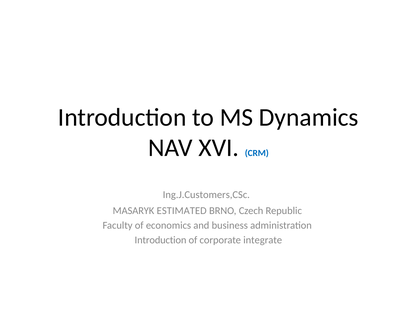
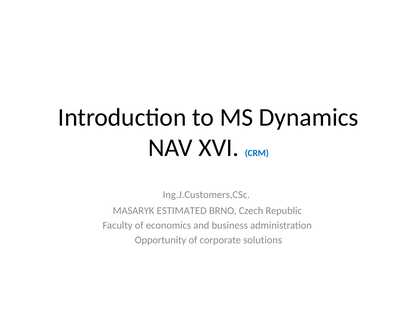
Introduction: Introduction -> Opportunity (161, 240)
integrate: integrate -> solutions (263, 240)
